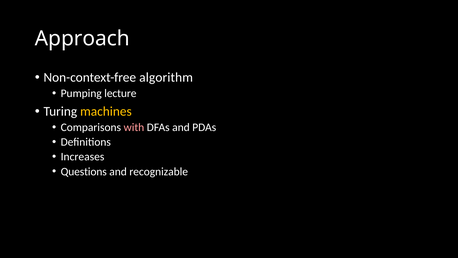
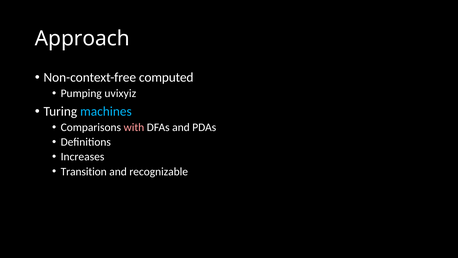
algorithm: algorithm -> computed (166, 77)
lecture: lecture -> uvixyiz (120, 93)
machines colour: yellow -> light blue (106, 111)
Questions: Questions -> Transition (84, 171)
